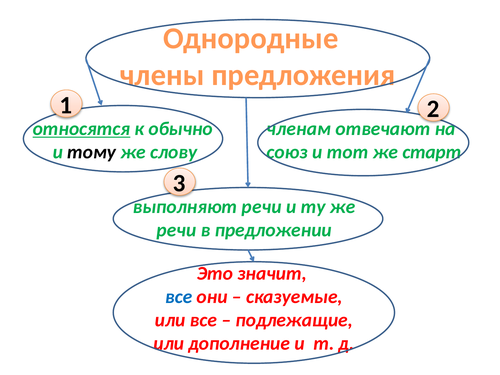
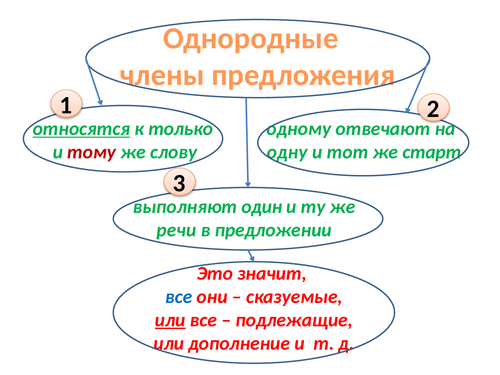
обычно: обычно -> только (181, 129)
членам: членам -> одному (299, 129)
тому colour: black -> red (92, 152)
союз: союз -> одну (287, 152)
выполняют речи: речи -> один (262, 207)
или underline: none -> present (170, 320)
